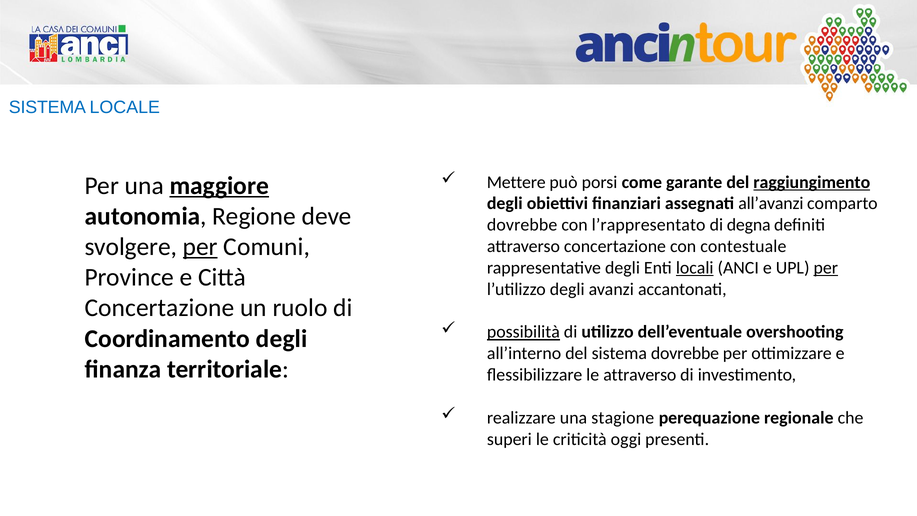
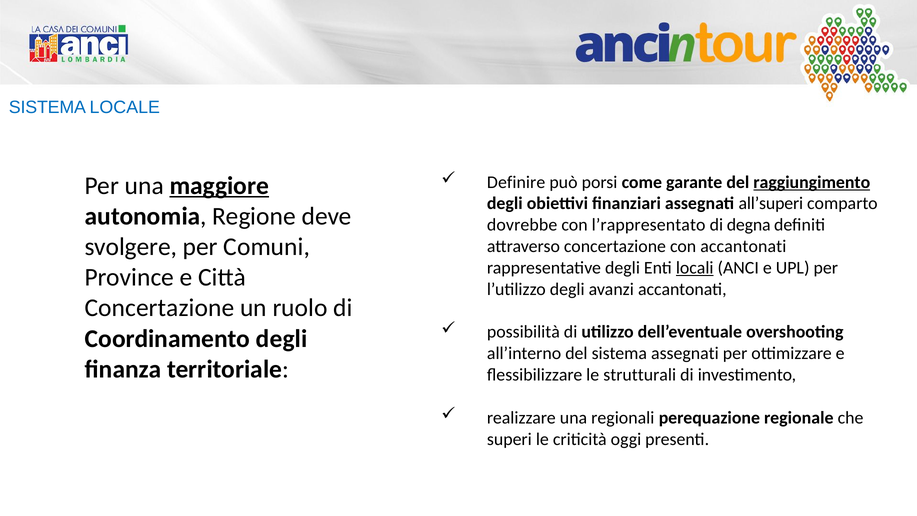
Mettere: Mettere -> Definire (516, 182)
all’avanzi: all’avanzi -> all’superi (771, 204)
per underline: present -> none (200, 247)
con contestuale: contestuale -> accantonati (743, 246)
per underline: present -> none (826, 268)
possibilità underline: present -> none (523, 332)
sistema dovrebbe: dovrebbe -> assegnati (685, 353)
le attraverso: attraverso -> strutturali (640, 375)
stagione: stagione -> regionali (623, 418)
